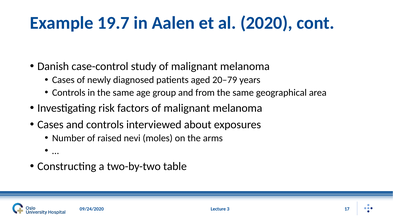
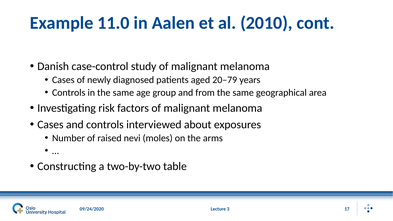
19.7: 19.7 -> 11.0 (114, 23)
2020: 2020 -> 2010 (266, 23)
